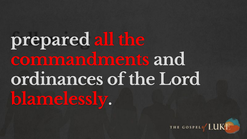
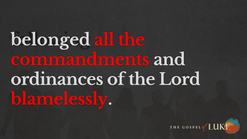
prepared: prepared -> belonged (50, 40)
